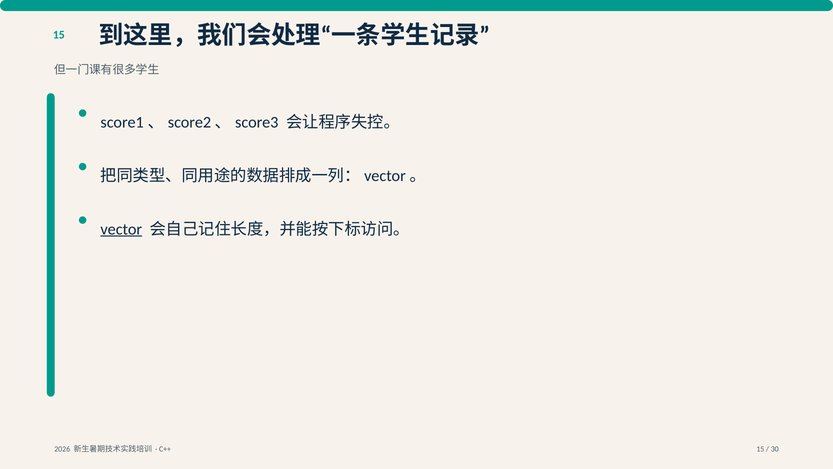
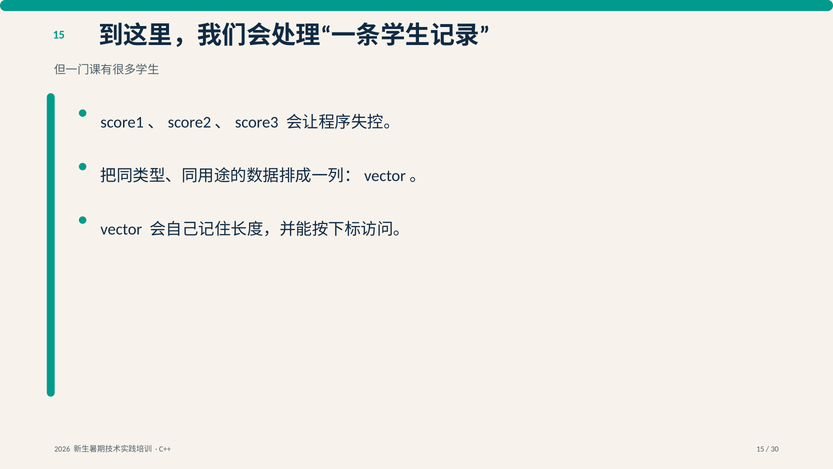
vector underline: present -> none (121, 229)
